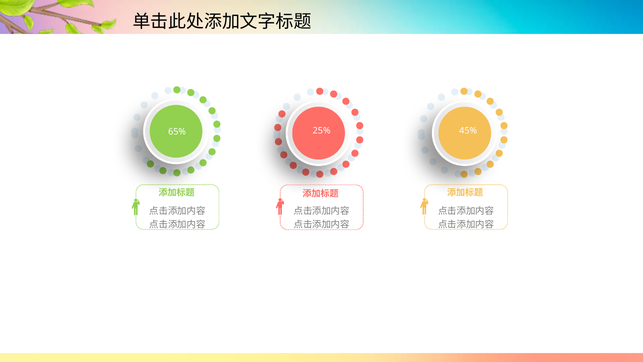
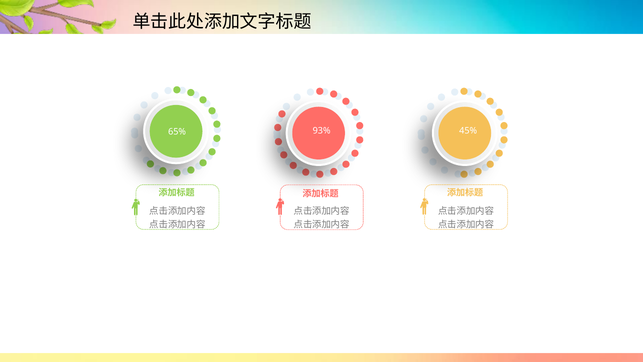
25%: 25% -> 93% (322, 131)
